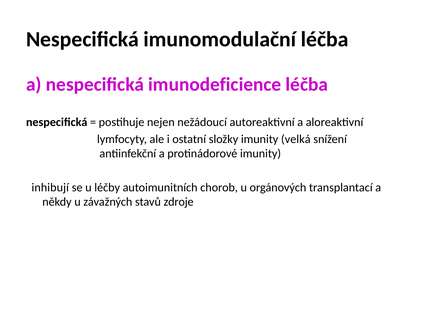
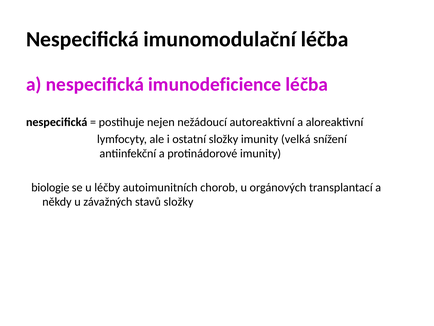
inhibují: inhibují -> biologie (50, 187)
stavů zdroje: zdroje -> složky (178, 202)
